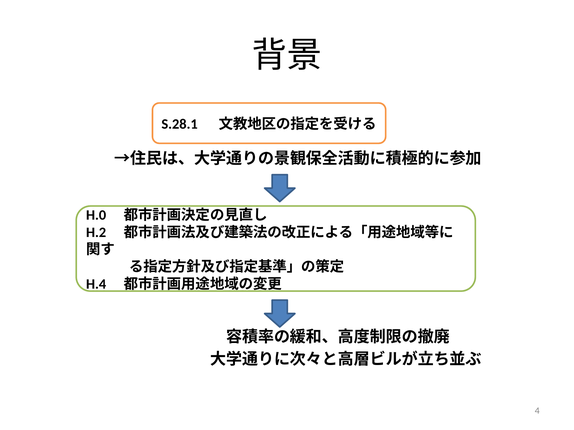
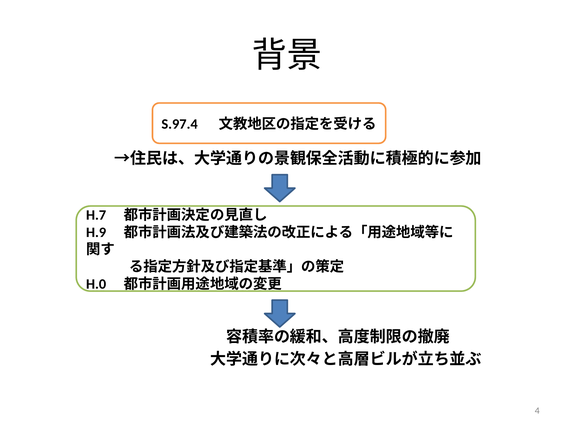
S.28.1: S.28.1 -> S.97.4 (180, 124)
H.0: H.0 -> H.7 (96, 215)
H.2: H.2 -> H.9 (96, 233)
H.4: H.4 -> H.0 (96, 284)
